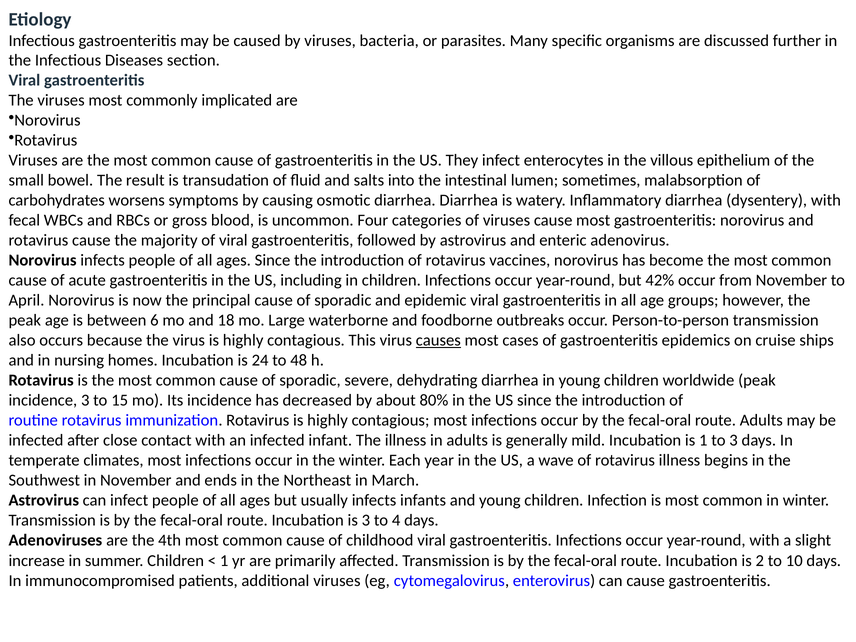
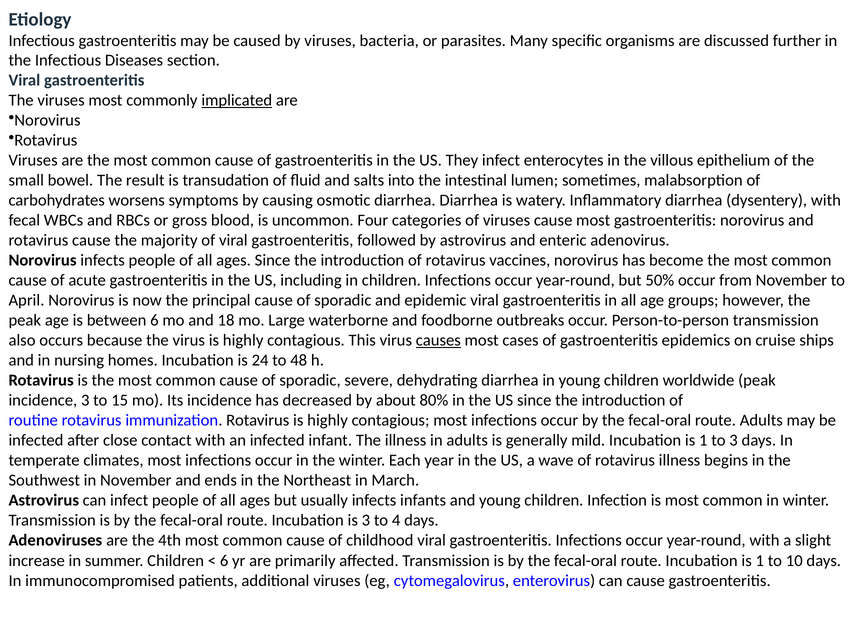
implicated underline: none -> present (237, 100)
42%: 42% -> 50% (660, 280)
1: 1 -> 6 (224, 561)
route Incubation is 2: 2 -> 1 (760, 561)
